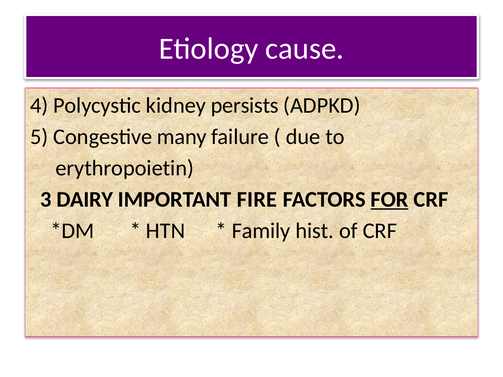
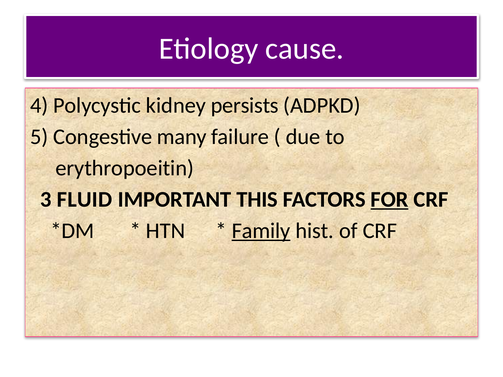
erythropoietin: erythropoietin -> erythropoeitin (125, 168)
DAIRY: DAIRY -> FLUID (85, 200)
FIRE: FIRE -> THIS (257, 200)
Family underline: none -> present (261, 231)
